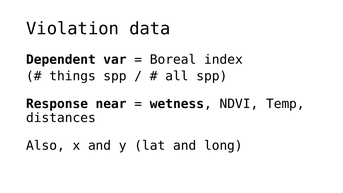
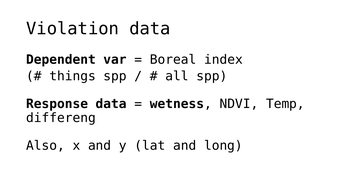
Response near: near -> data (111, 104)
distances: distances -> differeng (61, 118)
